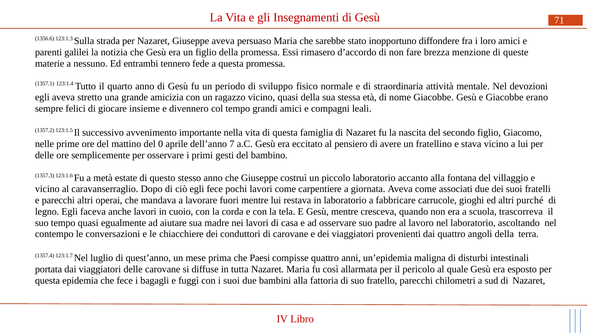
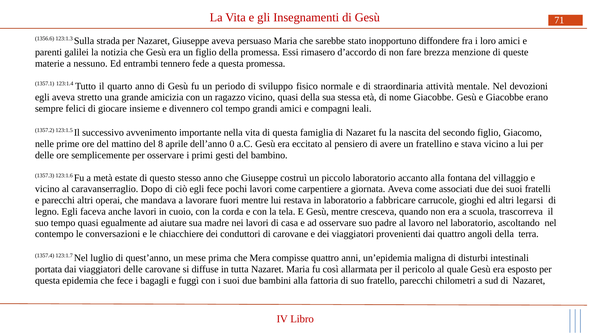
0: 0 -> 8 (161, 144)
7: 7 -> 0 (232, 144)
purché: purché -> legarsi (530, 201)
Paesi: Paesi -> Mera (260, 258)
